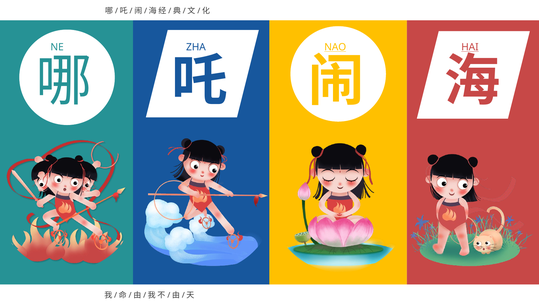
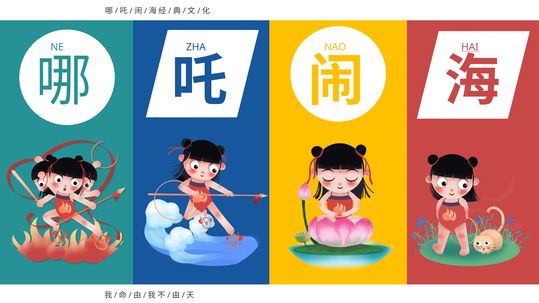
NAO underline: present -> none (335, 47)
